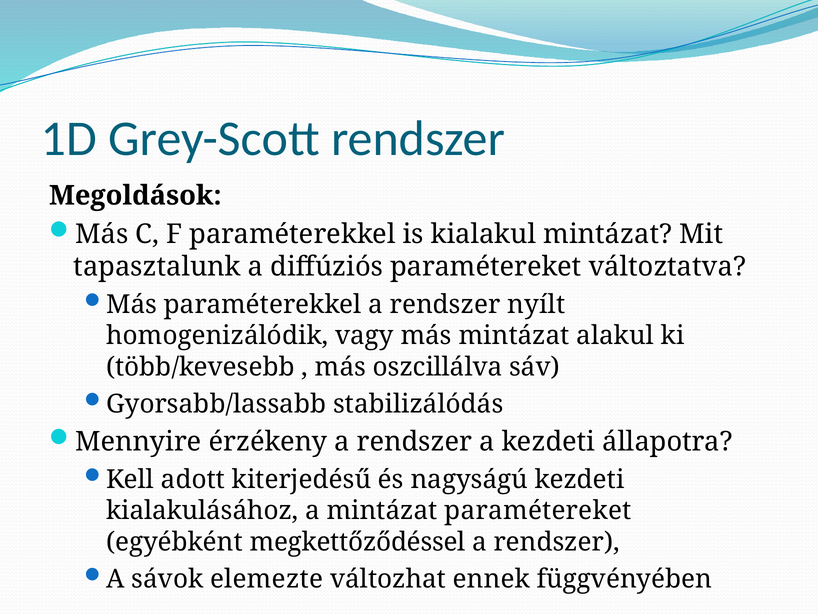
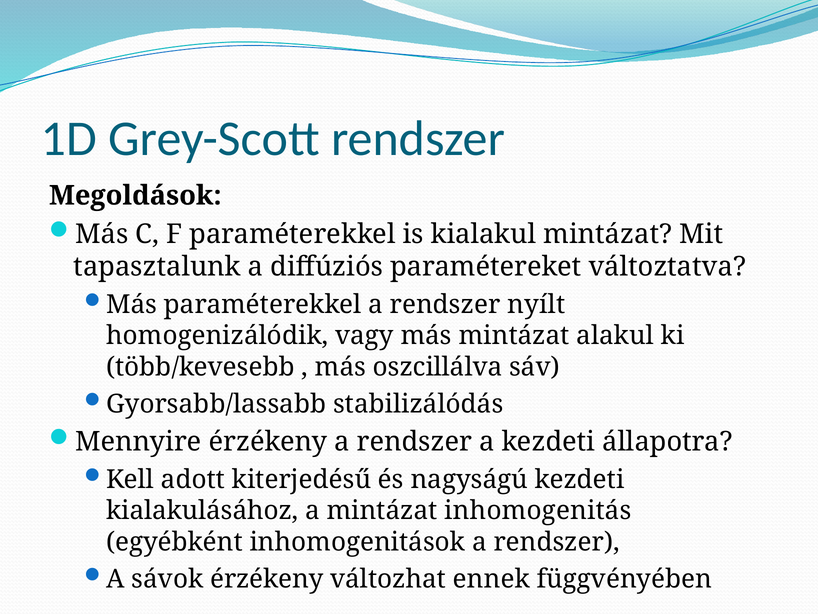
mintázat paramétereket: paramétereket -> inhomogenitás (538, 510)
megkettőződéssel: megkettőződéssel -> inhomogenitások (357, 542)
sávok elemezte: elemezte -> érzékeny (267, 578)
